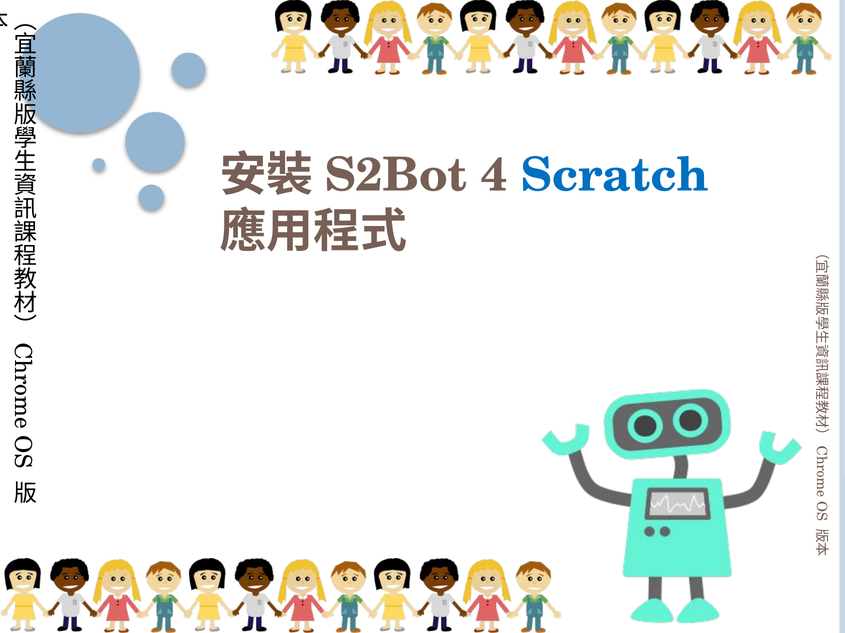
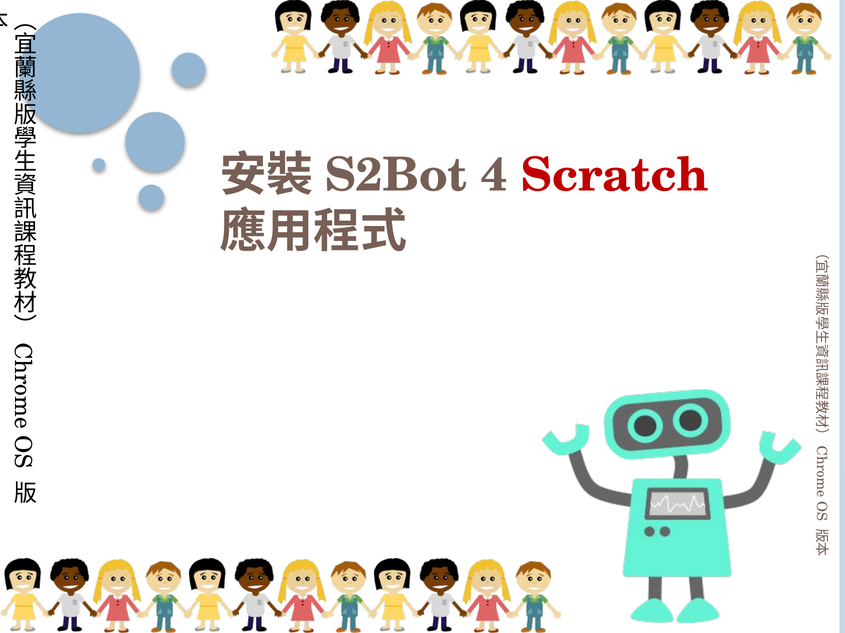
Scratch colour: blue -> red (615, 175)
